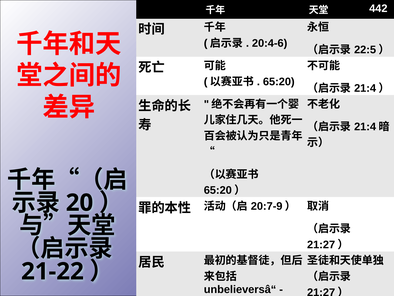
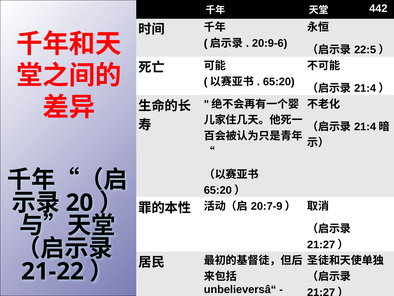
20:4-6: 20:4-6 -> 20:9-6 (270, 43)
